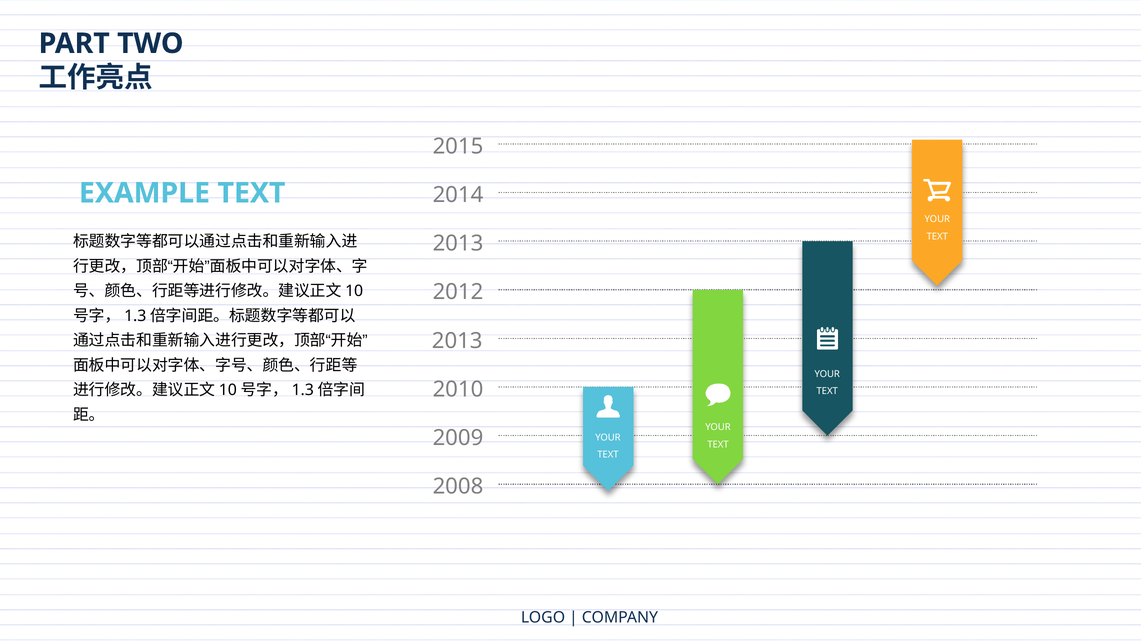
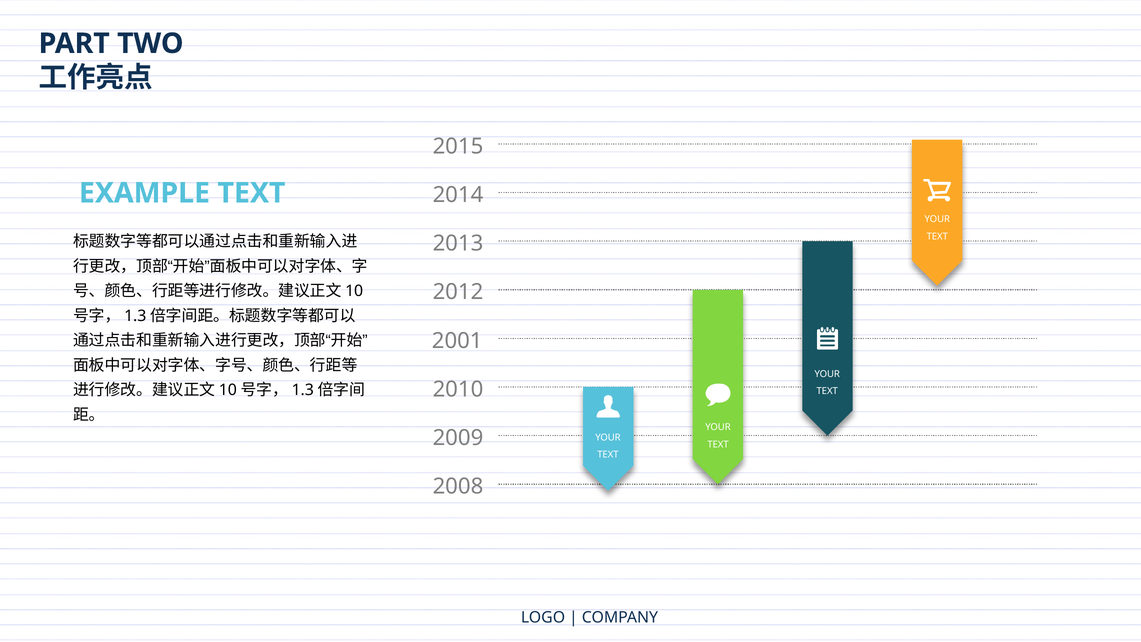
2013: 2013 -> 2001 (457, 341)
